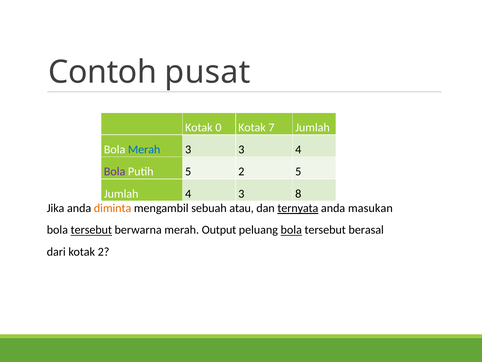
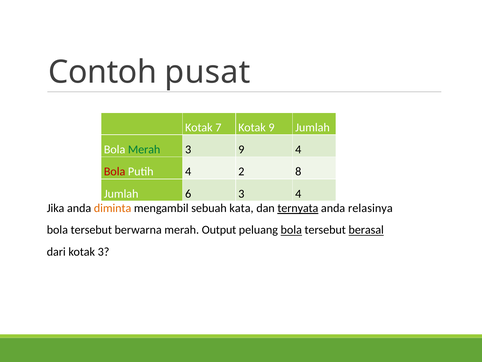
0: 0 -> 7 (218, 127)
Kotak 7: 7 -> 9 (272, 127)
Merah colour: blue -> green (144, 149)
3 3: 3 -> 9 (241, 149)
Bola colour: purple -> red (115, 171)
Putih 5: 5 -> 4 (188, 171)
2 5: 5 -> 8 (298, 171)
Jumlah 4: 4 -> 6 (188, 193)
3 8: 8 -> 4 (298, 193)
atau: atau -> kata (241, 208)
masukan: masukan -> relasinya (370, 208)
tersebut underline: present -> none (91, 230)
berasal underline: none -> present (366, 230)
kotak 2: 2 -> 3 (104, 251)
